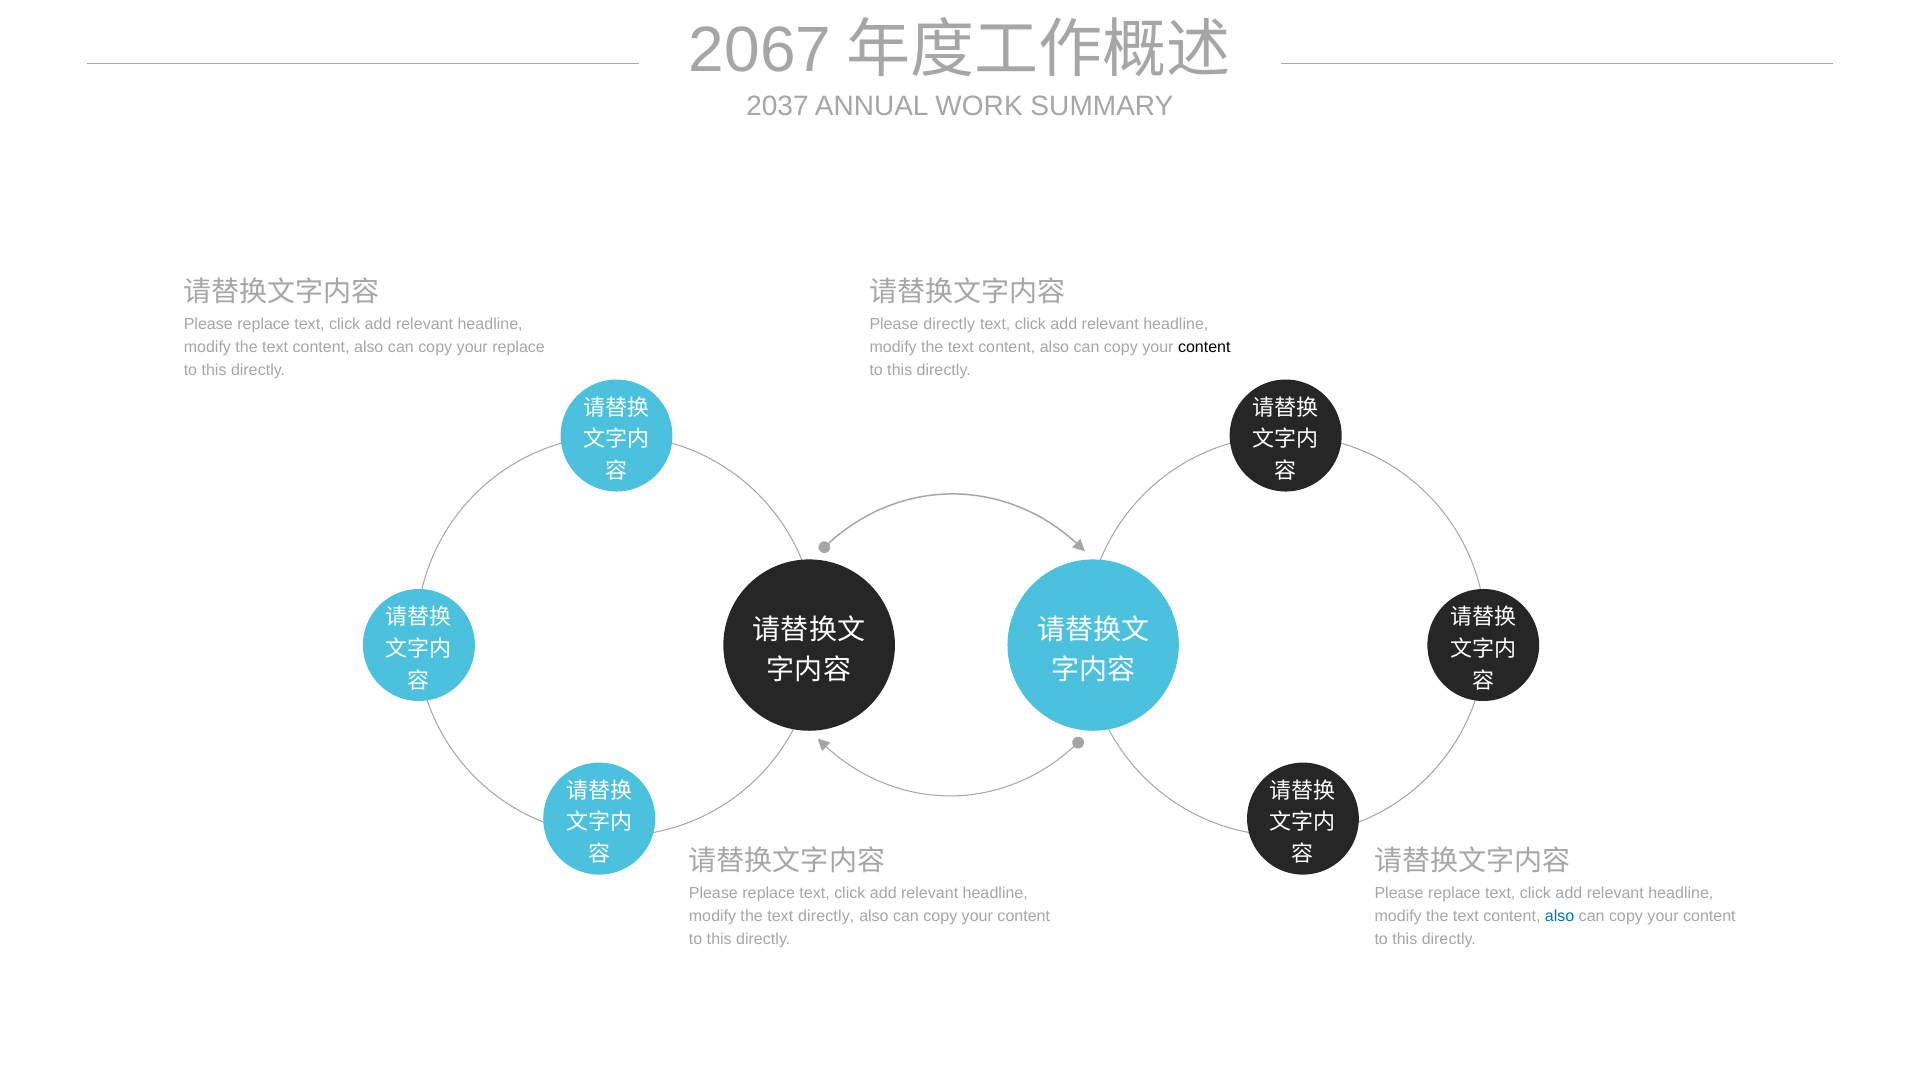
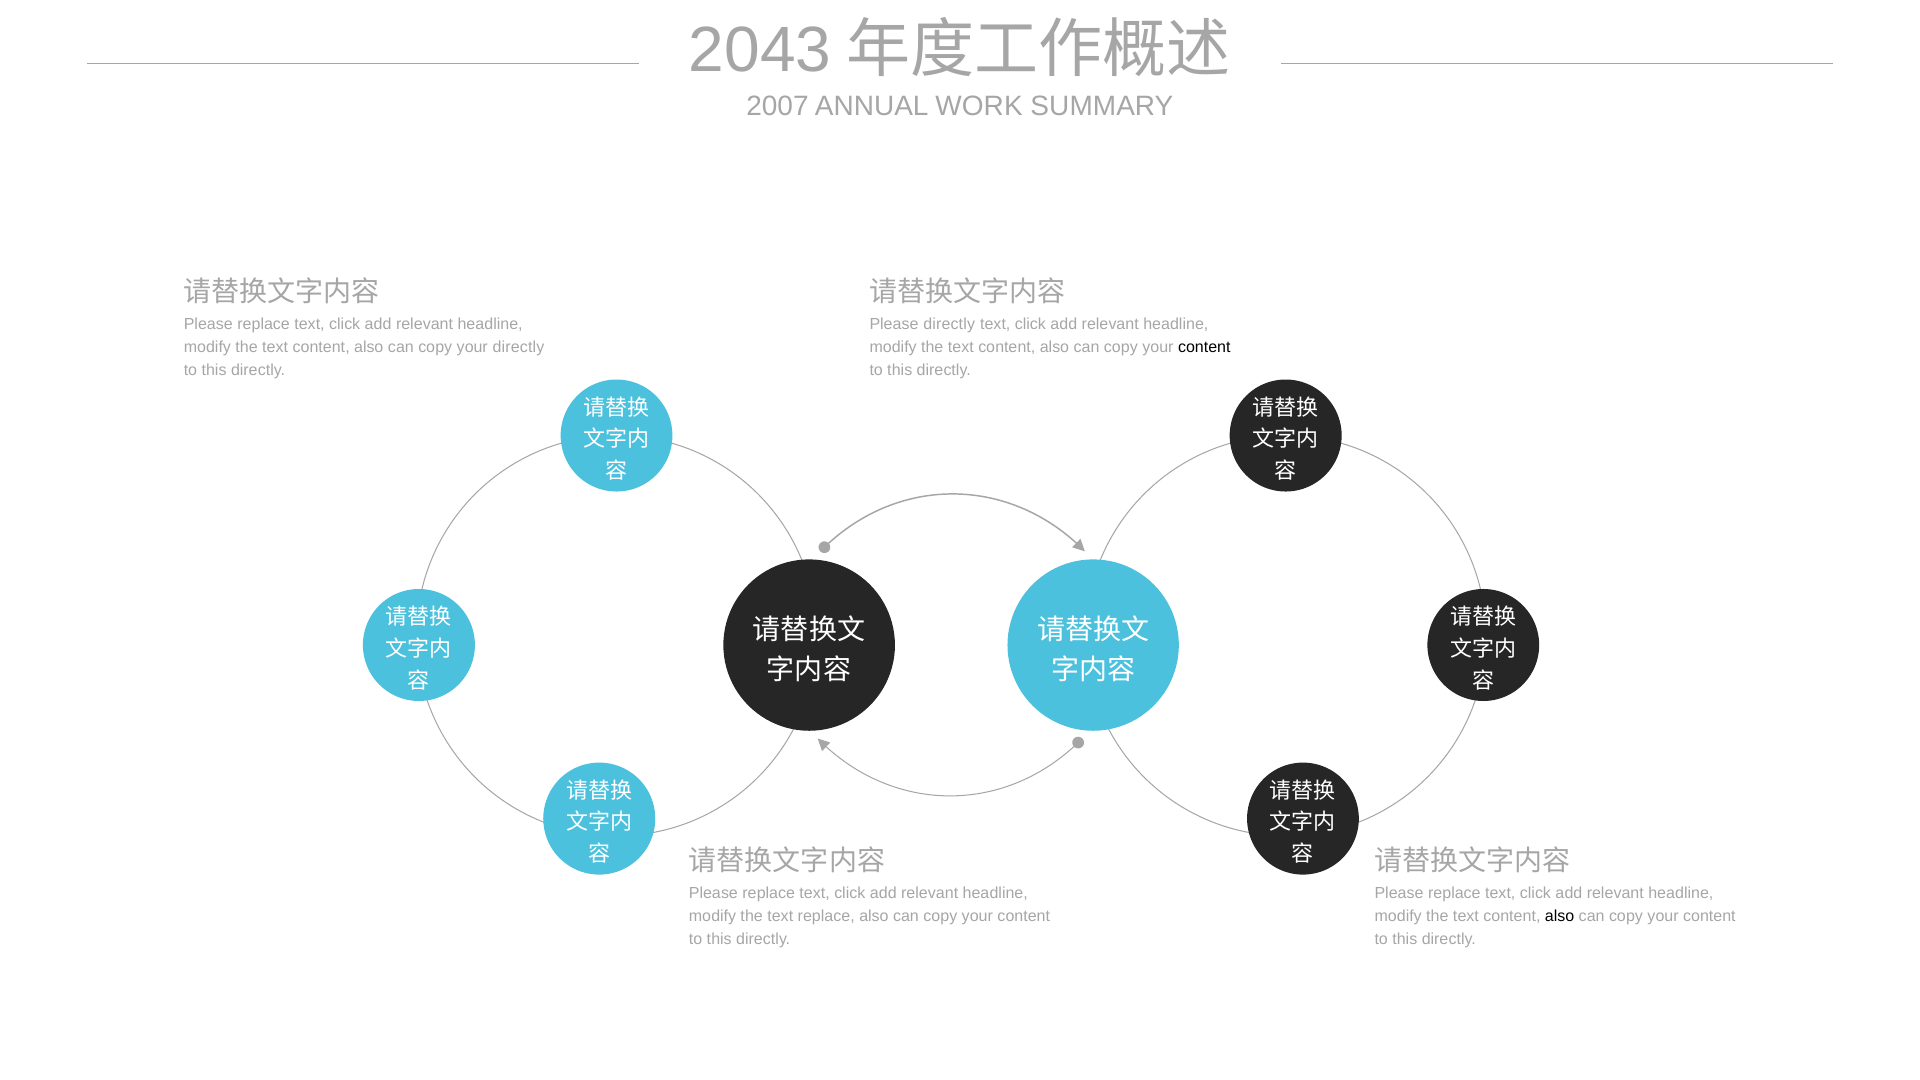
2067: 2067 -> 2043 (760, 50)
2037: 2037 -> 2007 (777, 106)
your replace: replace -> directly (519, 347)
text directly: directly -> replace (826, 916)
also colour: blue -> black (1560, 916)
